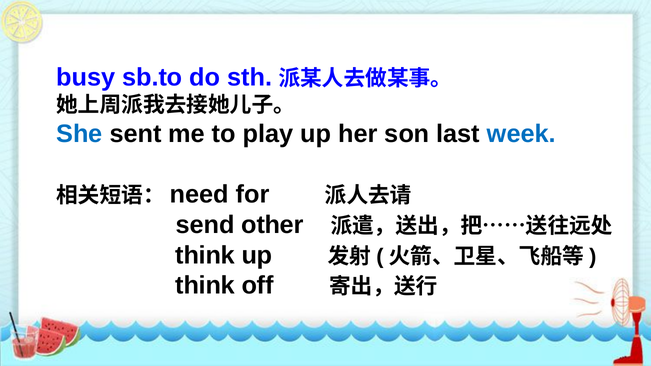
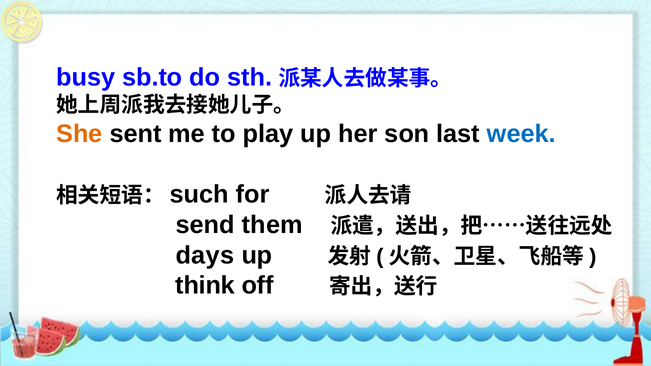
She colour: blue -> orange (79, 134)
need: need -> such (199, 195)
other: other -> them (272, 225)
think: think -> days (205, 255)
